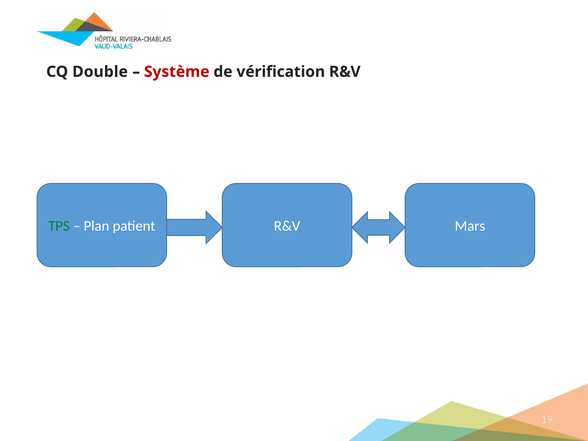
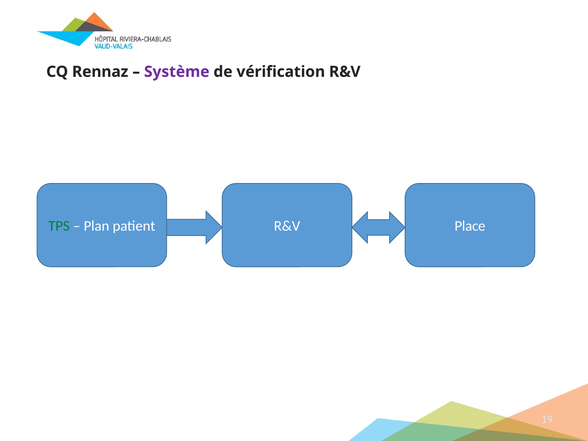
Double: Double -> Rennaz (100, 72)
Système colour: red -> purple (177, 72)
Mars: Mars -> Place (470, 226)
